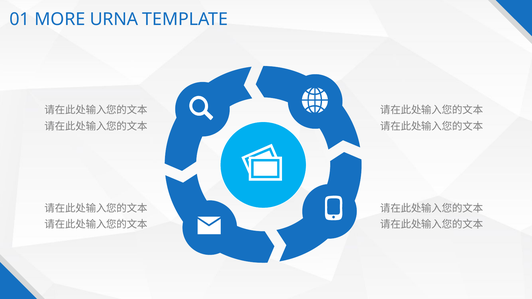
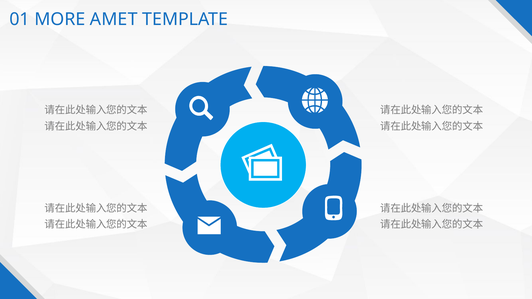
URNA: URNA -> AMET (114, 19)
